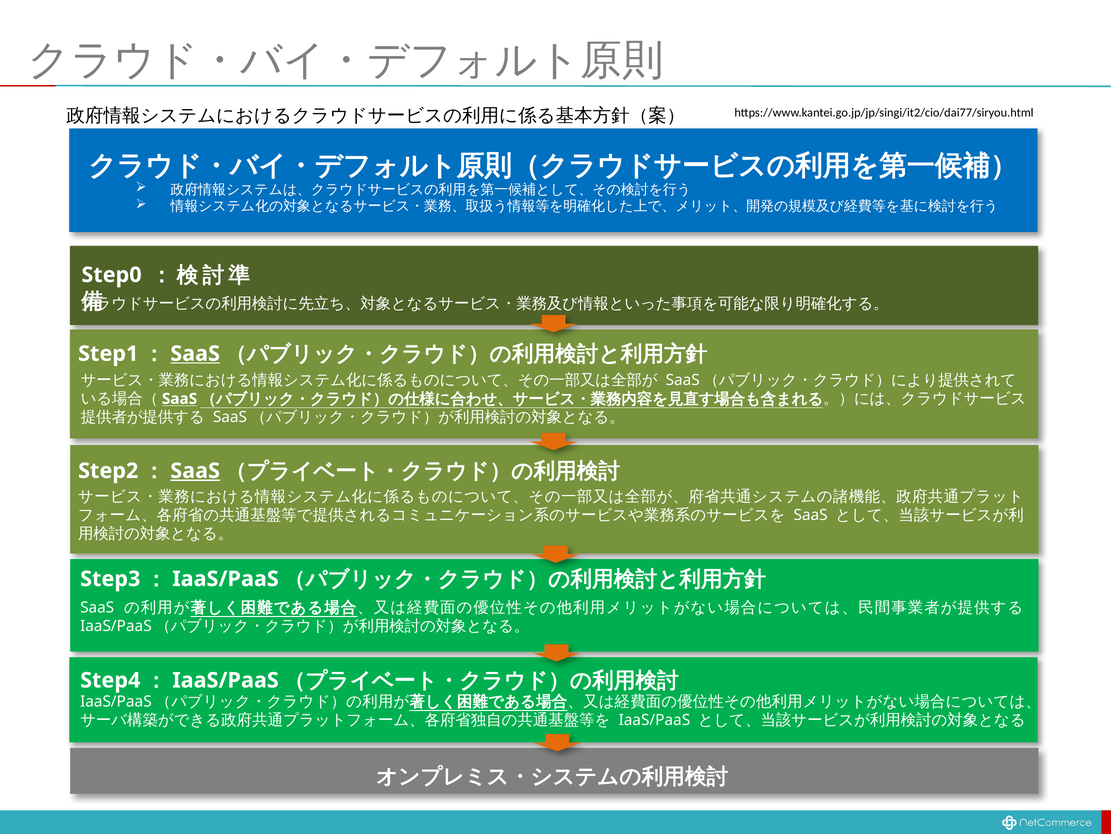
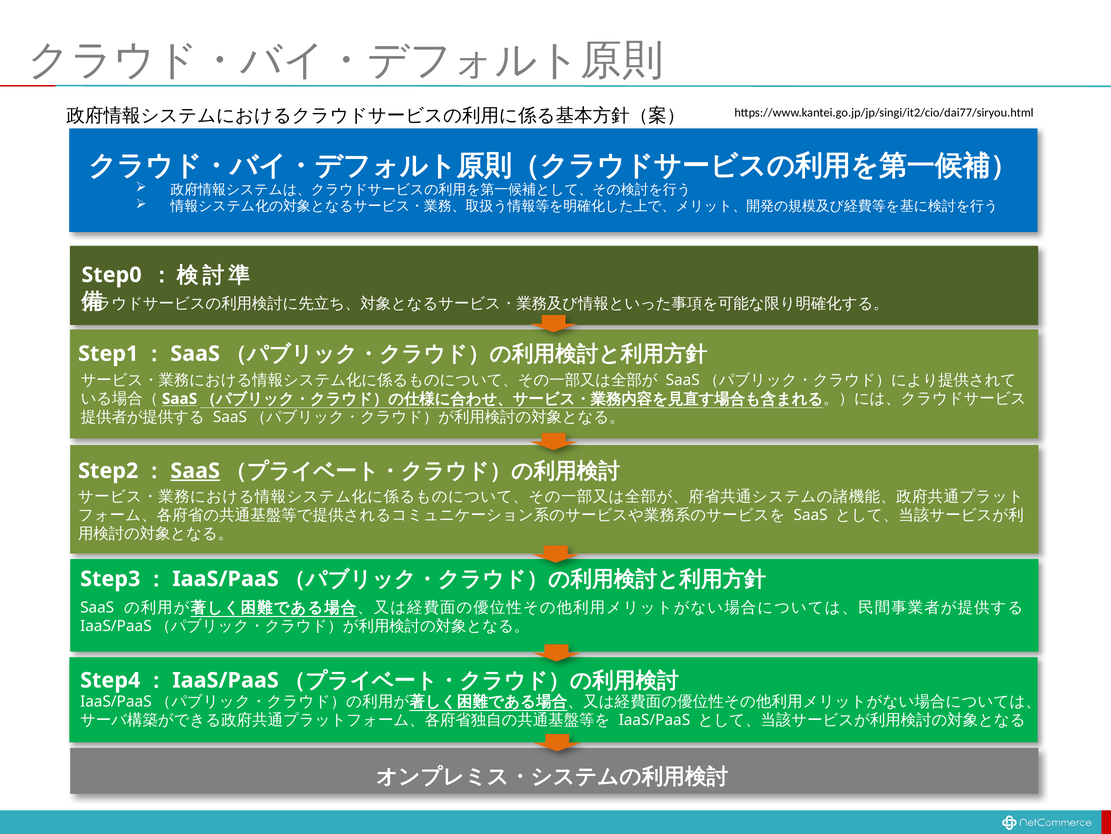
SaaS underline: present -> none (195, 353)
